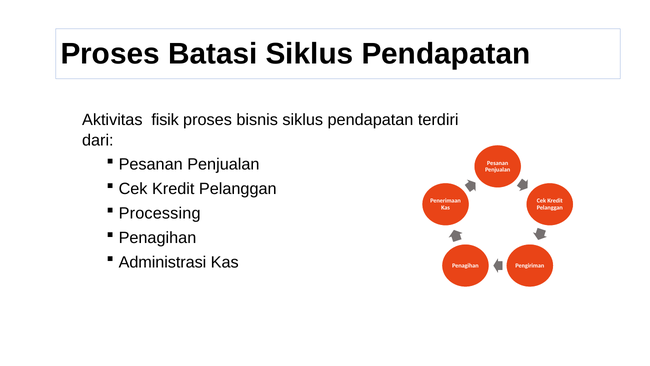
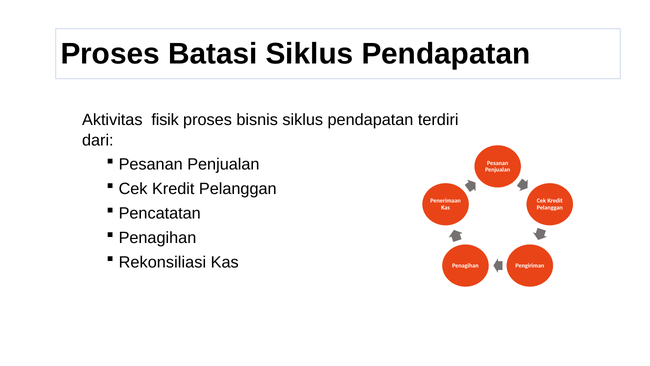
Processing: Processing -> Pencatatan (160, 213)
Administrasi: Administrasi -> Rekonsiliasi (162, 262)
